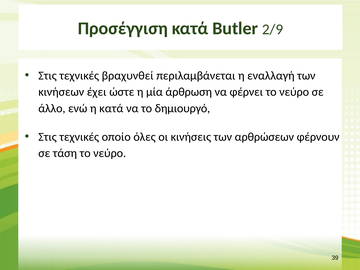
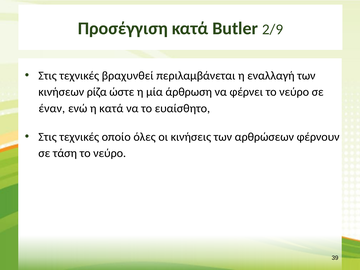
έχει: έχει -> ρίζα (97, 92)
άλλο: άλλο -> έναν (52, 108)
δημιουργό: δημιουργό -> ευαίσθητο (182, 108)
